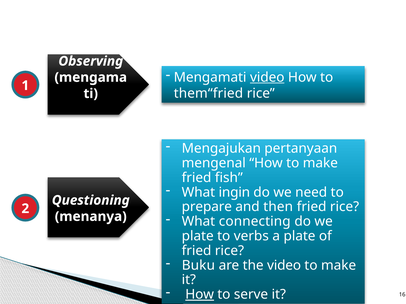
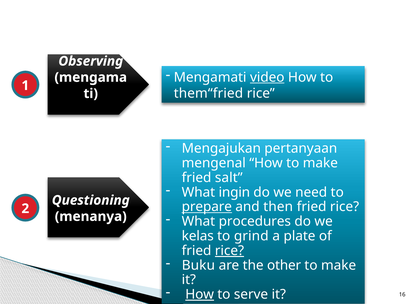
fish: fish -> salt (229, 178)
prepare underline: none -> present (207, 207)
connecting: connecting -> procedures (255, 222)
plate: plate -> kelas (198, 236)
verbs: verbs -> grind (251, 236)
rice underline: none -> present (229, 251)
the video: video -> other (284, 266)
